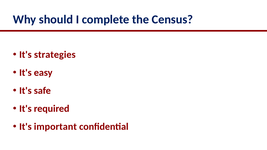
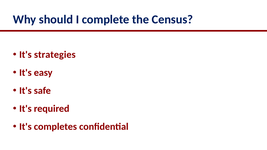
important: important -> completes (55, 127)
